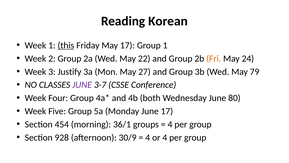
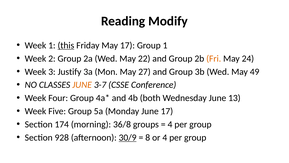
Korean: Korean -> Modify (168, 21)
79: 79 -> 49 (255, 72)
JUNE colour: purple -> orange (82, 85)
80: 80 -> 13 (234, 98)
454: 454 -> 174 (62, 124)
36/1: 36/1 -> 36/8 (122, 124)
30/9 underline: none -> present (128, 137)
4: 4 -> 8 (148, 137)
